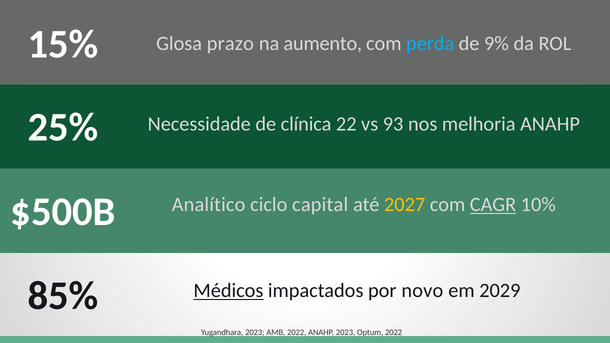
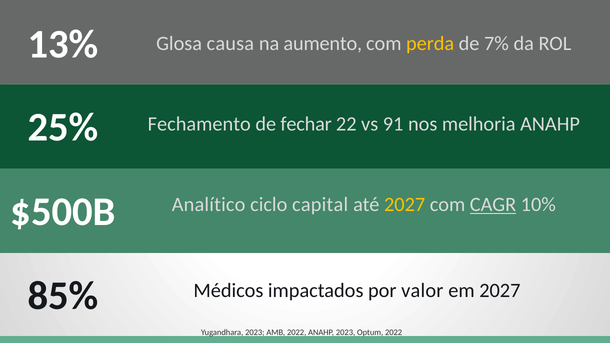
15%: 15% -> 13% (63, 44)
prazo: prazo -> causa (230, 44)
perda colour: light blue -> yellow (430, 44)
9%: 9% -> 7% (496, 44)
Necessidade: Necessidade -> Fechamento (199, 124)
clínica: clínica -> fechar (306, 124)
93: 93 -> 91 (393, 124)
Médicos underline: present -> none (228, 291)
novo: novo -> valor (422, 291)
em 2029: 2029 -> 2027 (500, 291)
